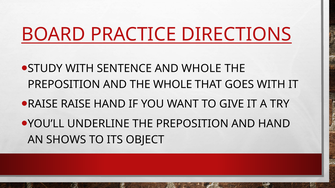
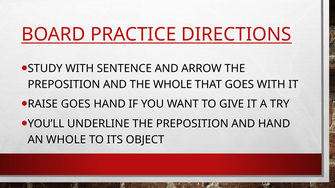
AND WHOLE: WHOLE -> ARROW (201, 69)
RAISE RAISE: RAISE -> GOES (76, 104)
AN SHOWS: SHOWS -> WHOLE (66, 140)
